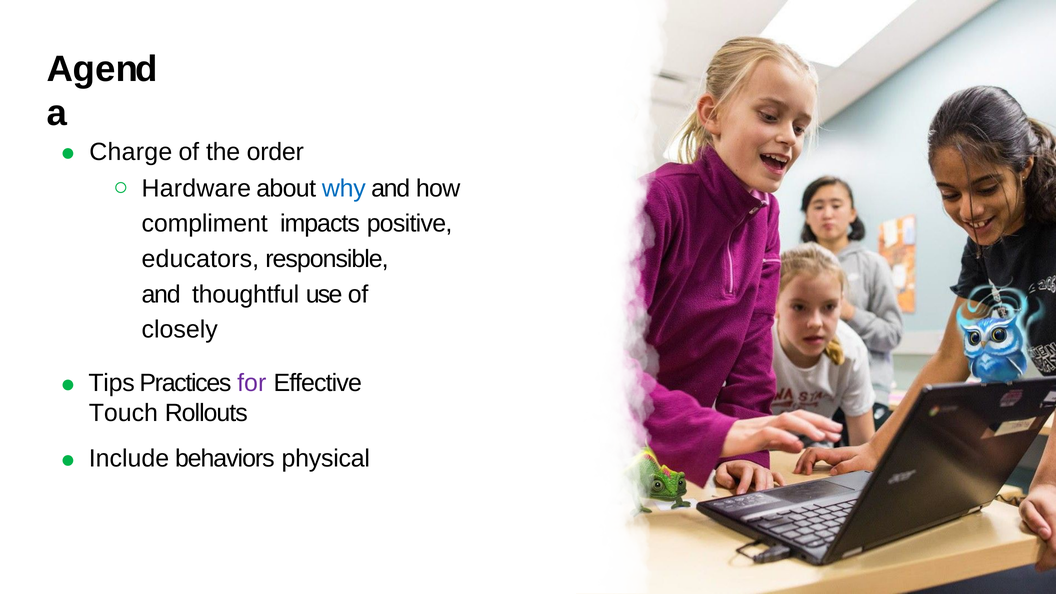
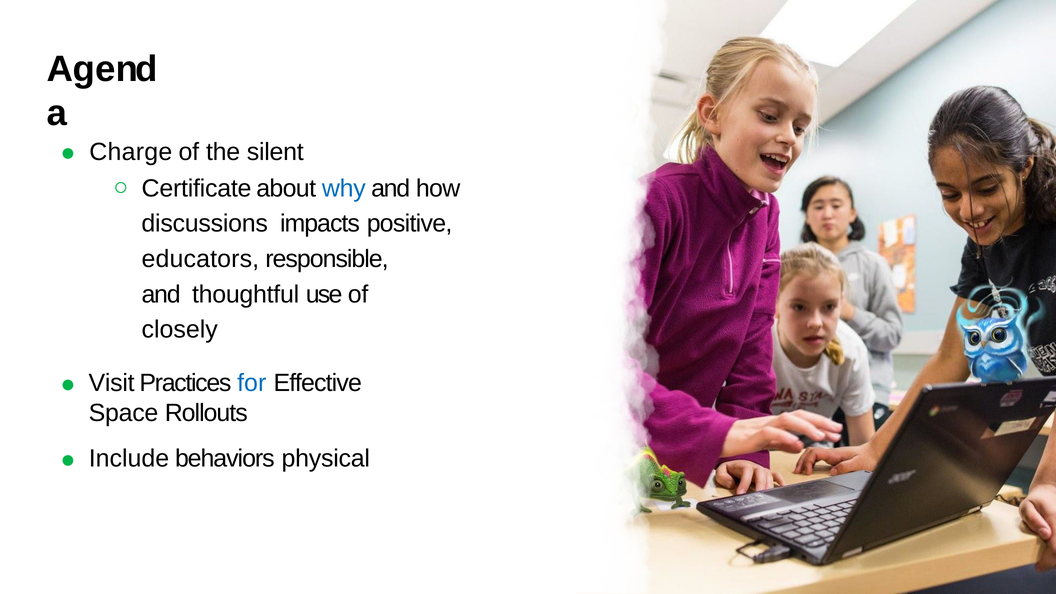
order: order -> silent (275, 152)
Hardware: Hardware -> Certificate (197, 188)
compliment: compliment -> discussions (205, 223)
Tips: Tips -> Visit (112, 383)
for colour: purple -> blue (252, 383)
Touch: Touch -> Space (124, 413)
